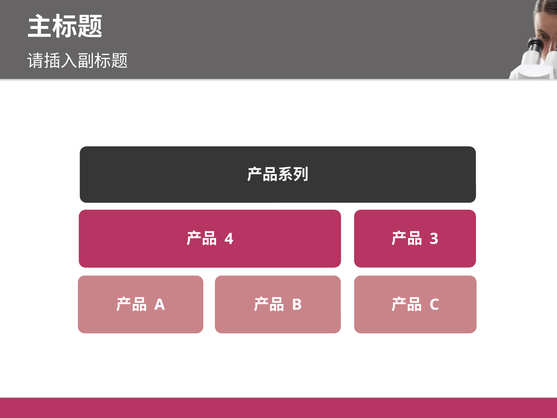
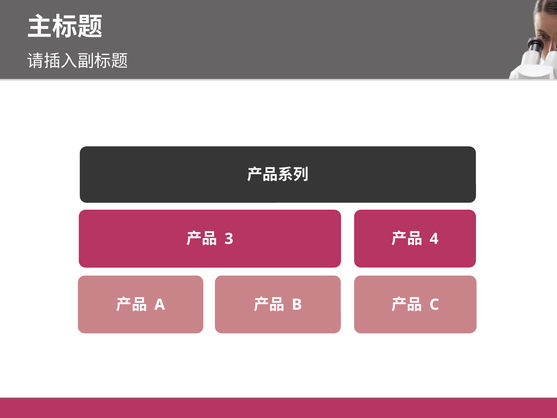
3: 3 -> 4 (434, 239)
4: 4 -> 3 (229, 239)
